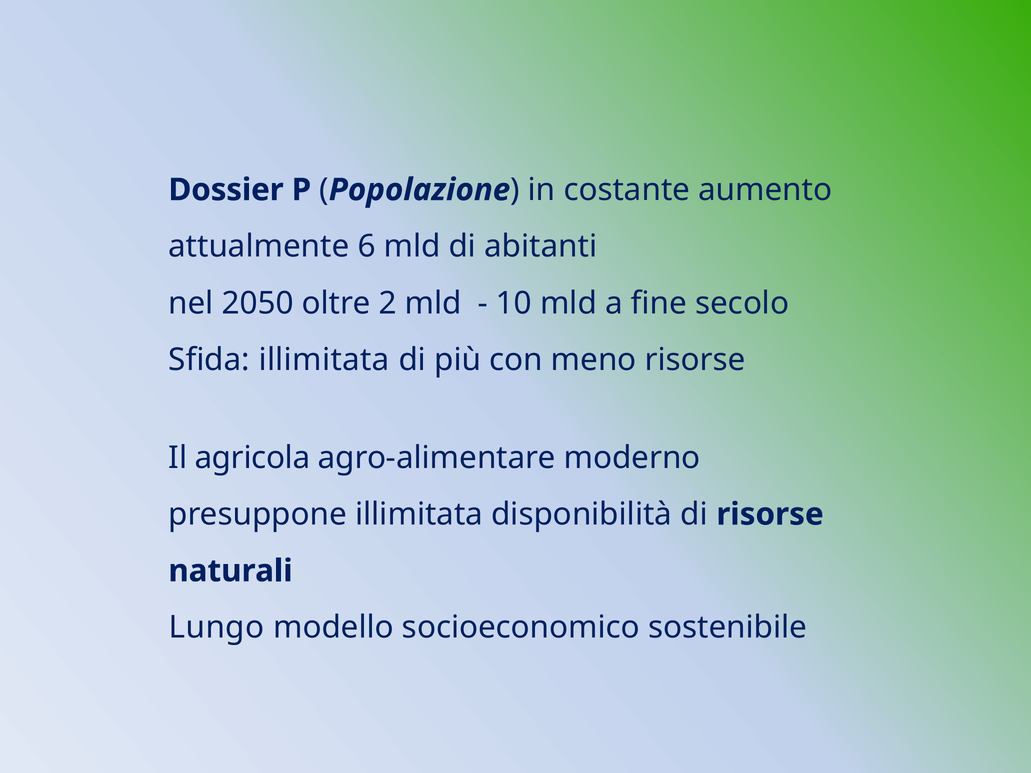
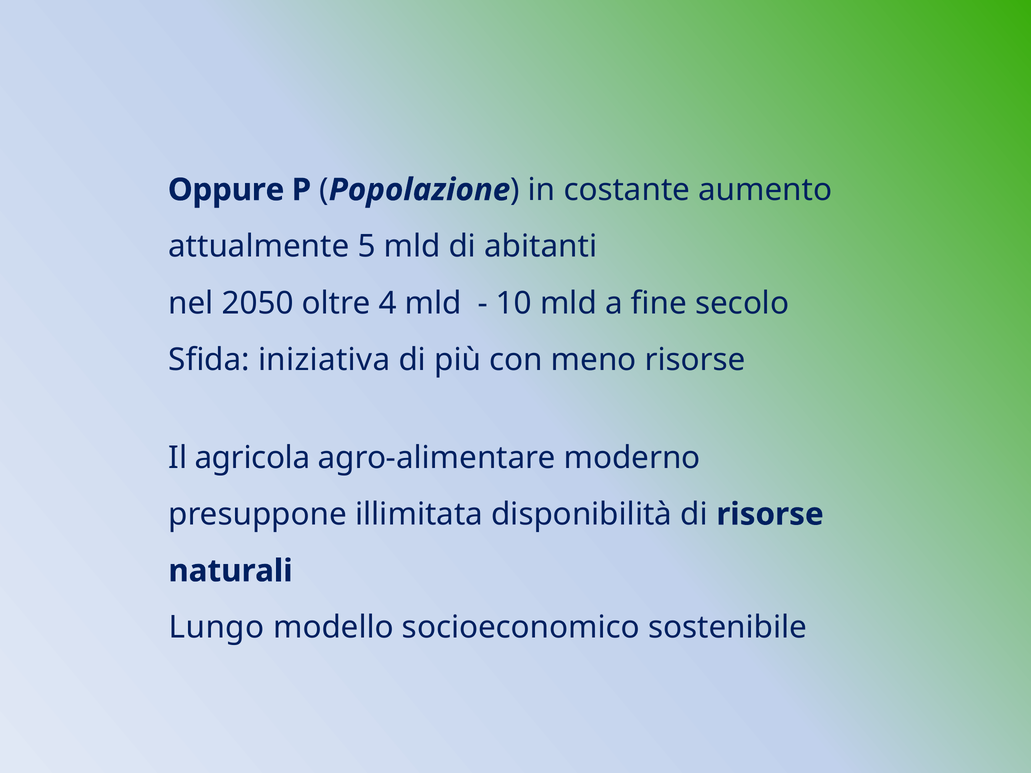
Dossier: Dossier -> Oppure (226, 190)
6: 6 -> 5 (367, 247)
2: 2 -> 4 (388, 303)
Sfida illimitata: illimitata -> iniziativa (324, 360)
